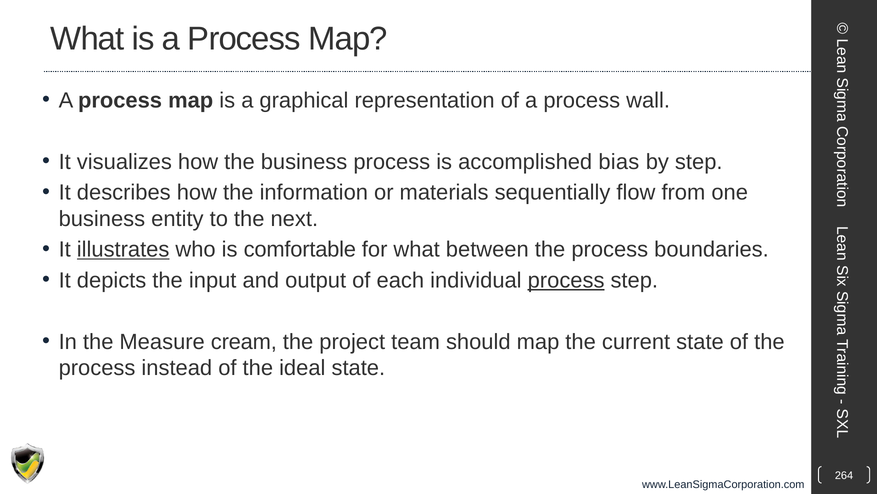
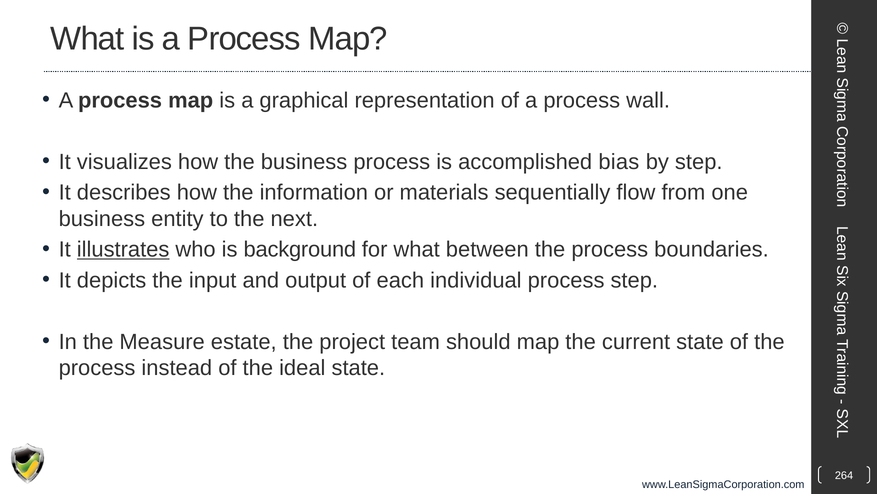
comfortable: comfortable -> background (300, 249)
process underline: present -> none (566, 280)
cream: cream -> estate (244, 341)
